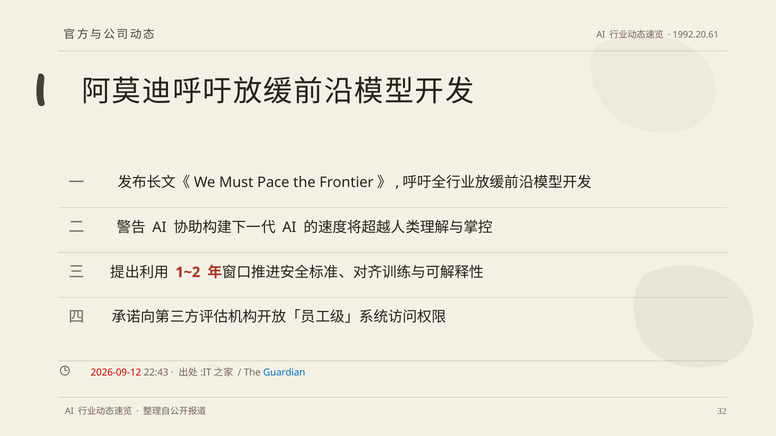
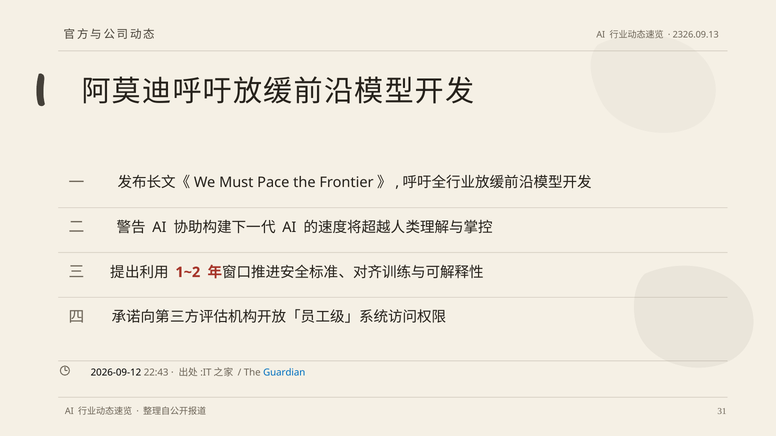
1992.20.61: 1992.20.61 -> 2326.09.13 (696, 35)
2026-09-12 colour: red -> black (116, 373)
32: 32 -> 31 (722, 412)
